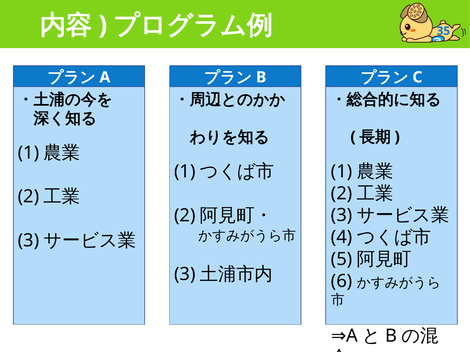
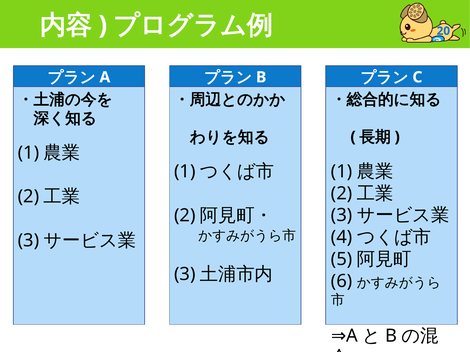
35: 35 -> 20 (443, 31)
